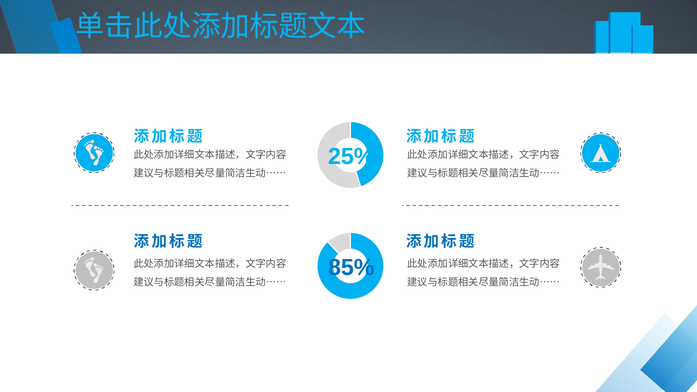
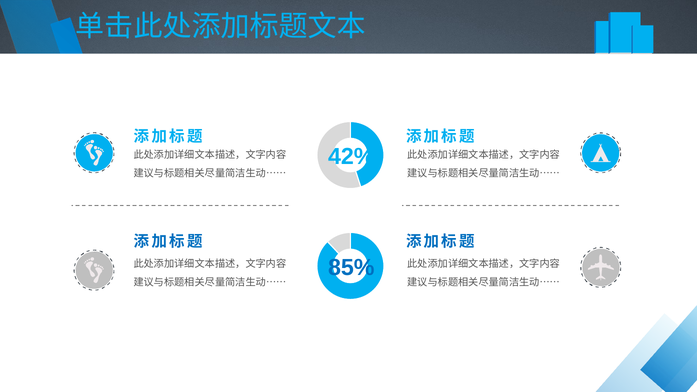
25%: 25% -> 42% (351, 157)
